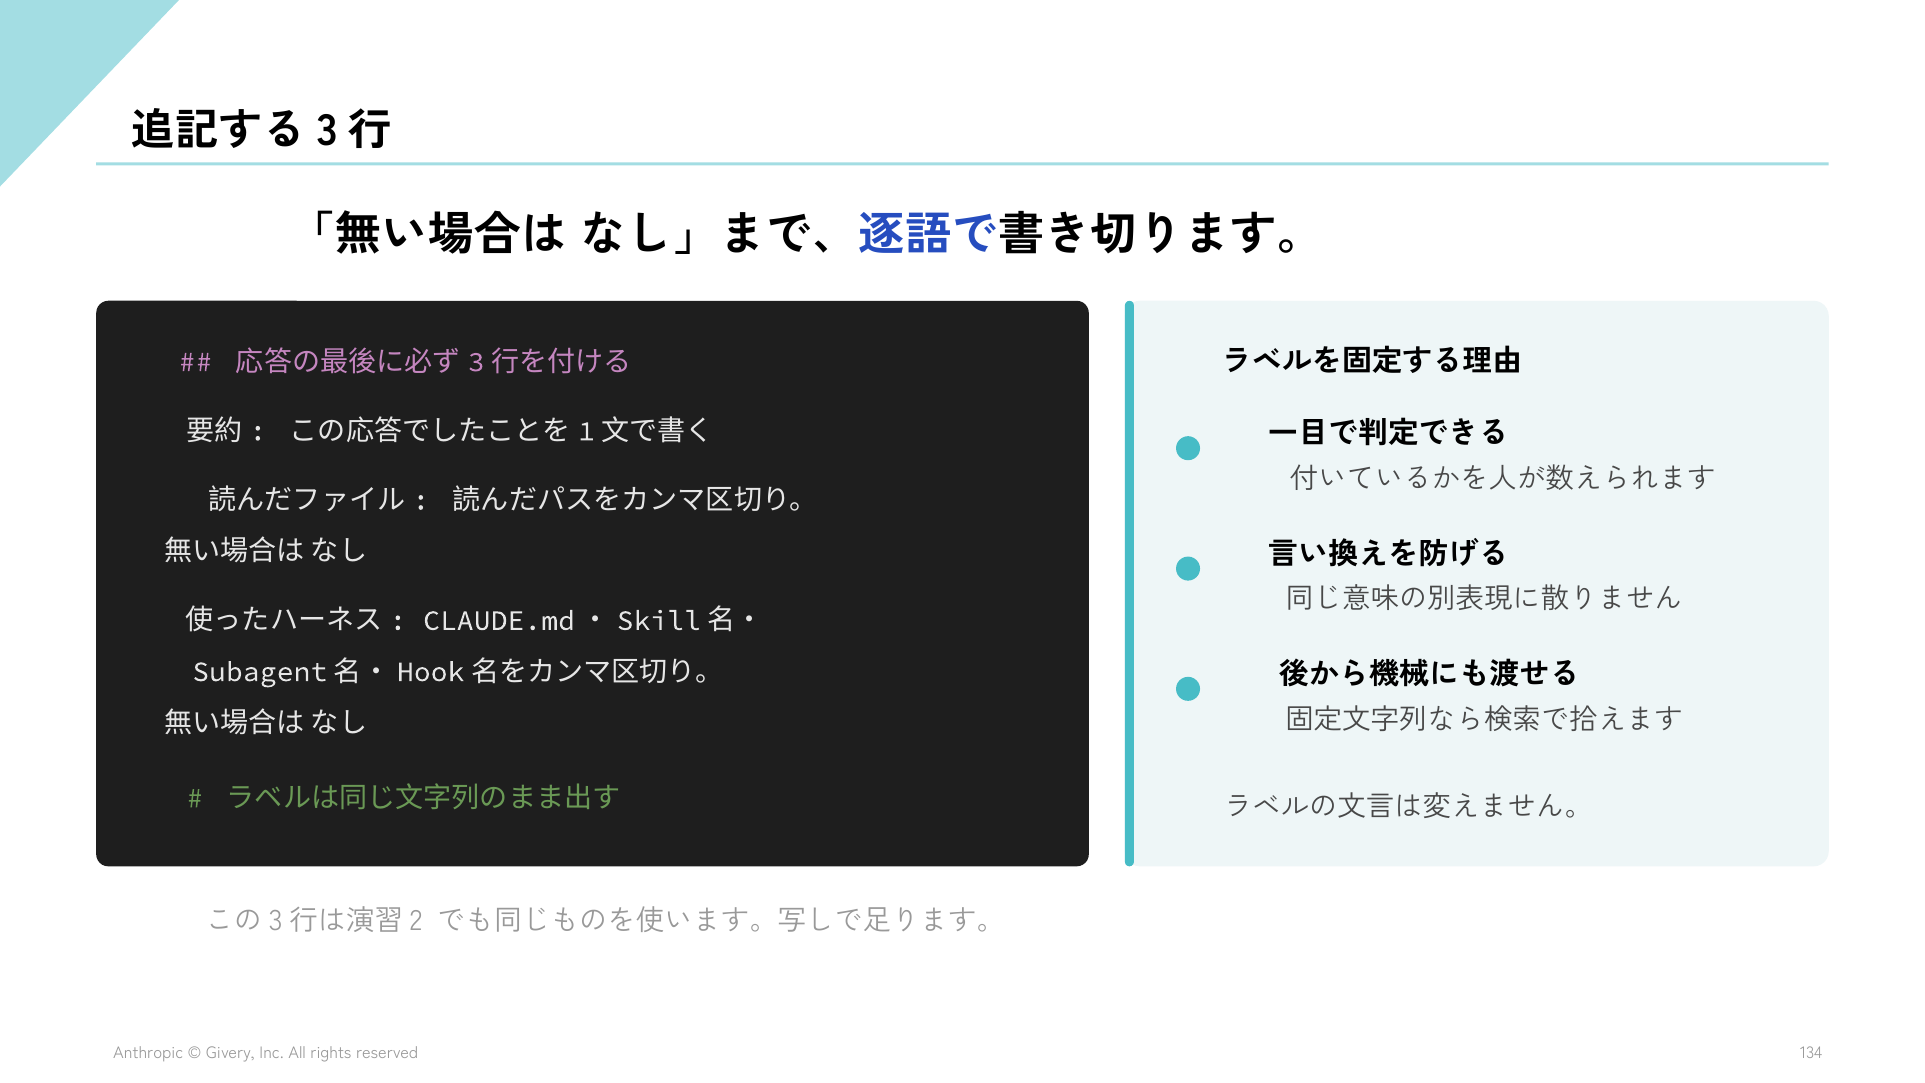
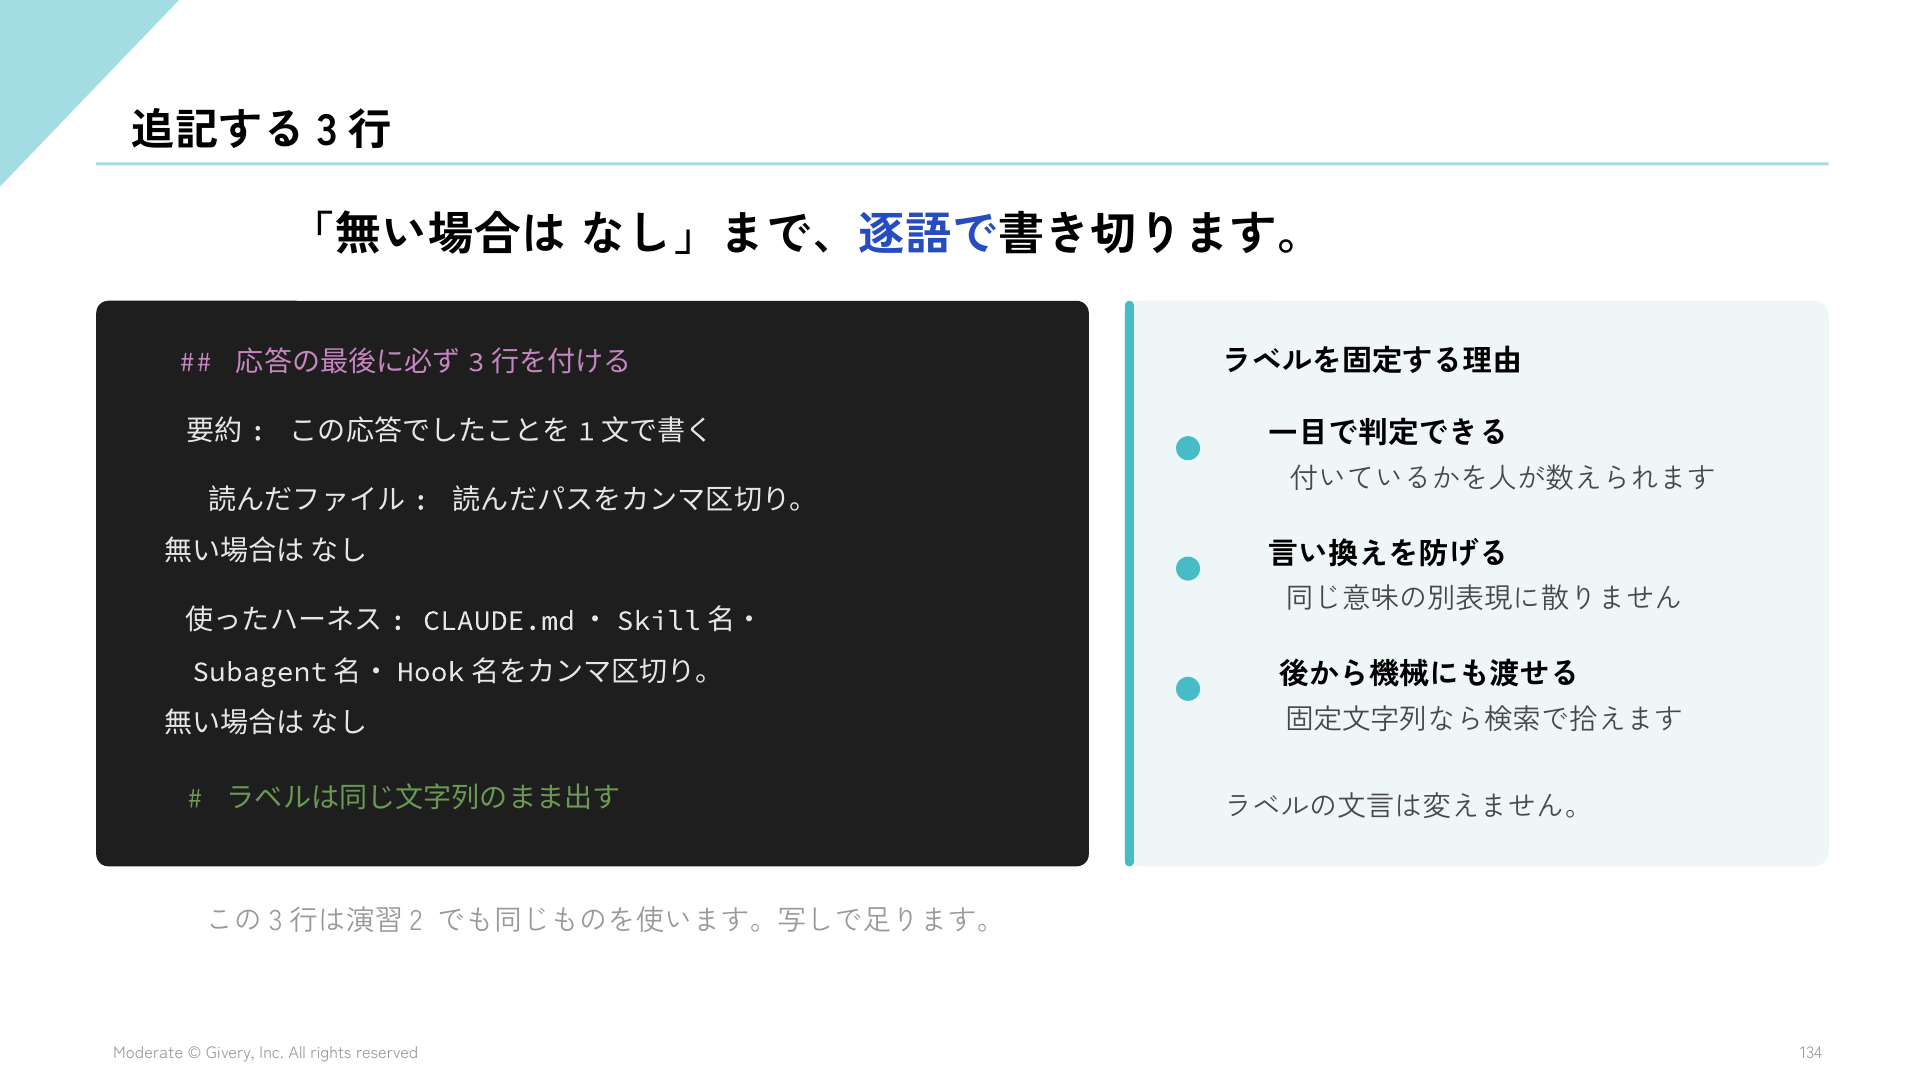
Anthropic: Anthropic -> Moderate (148, 1053)
